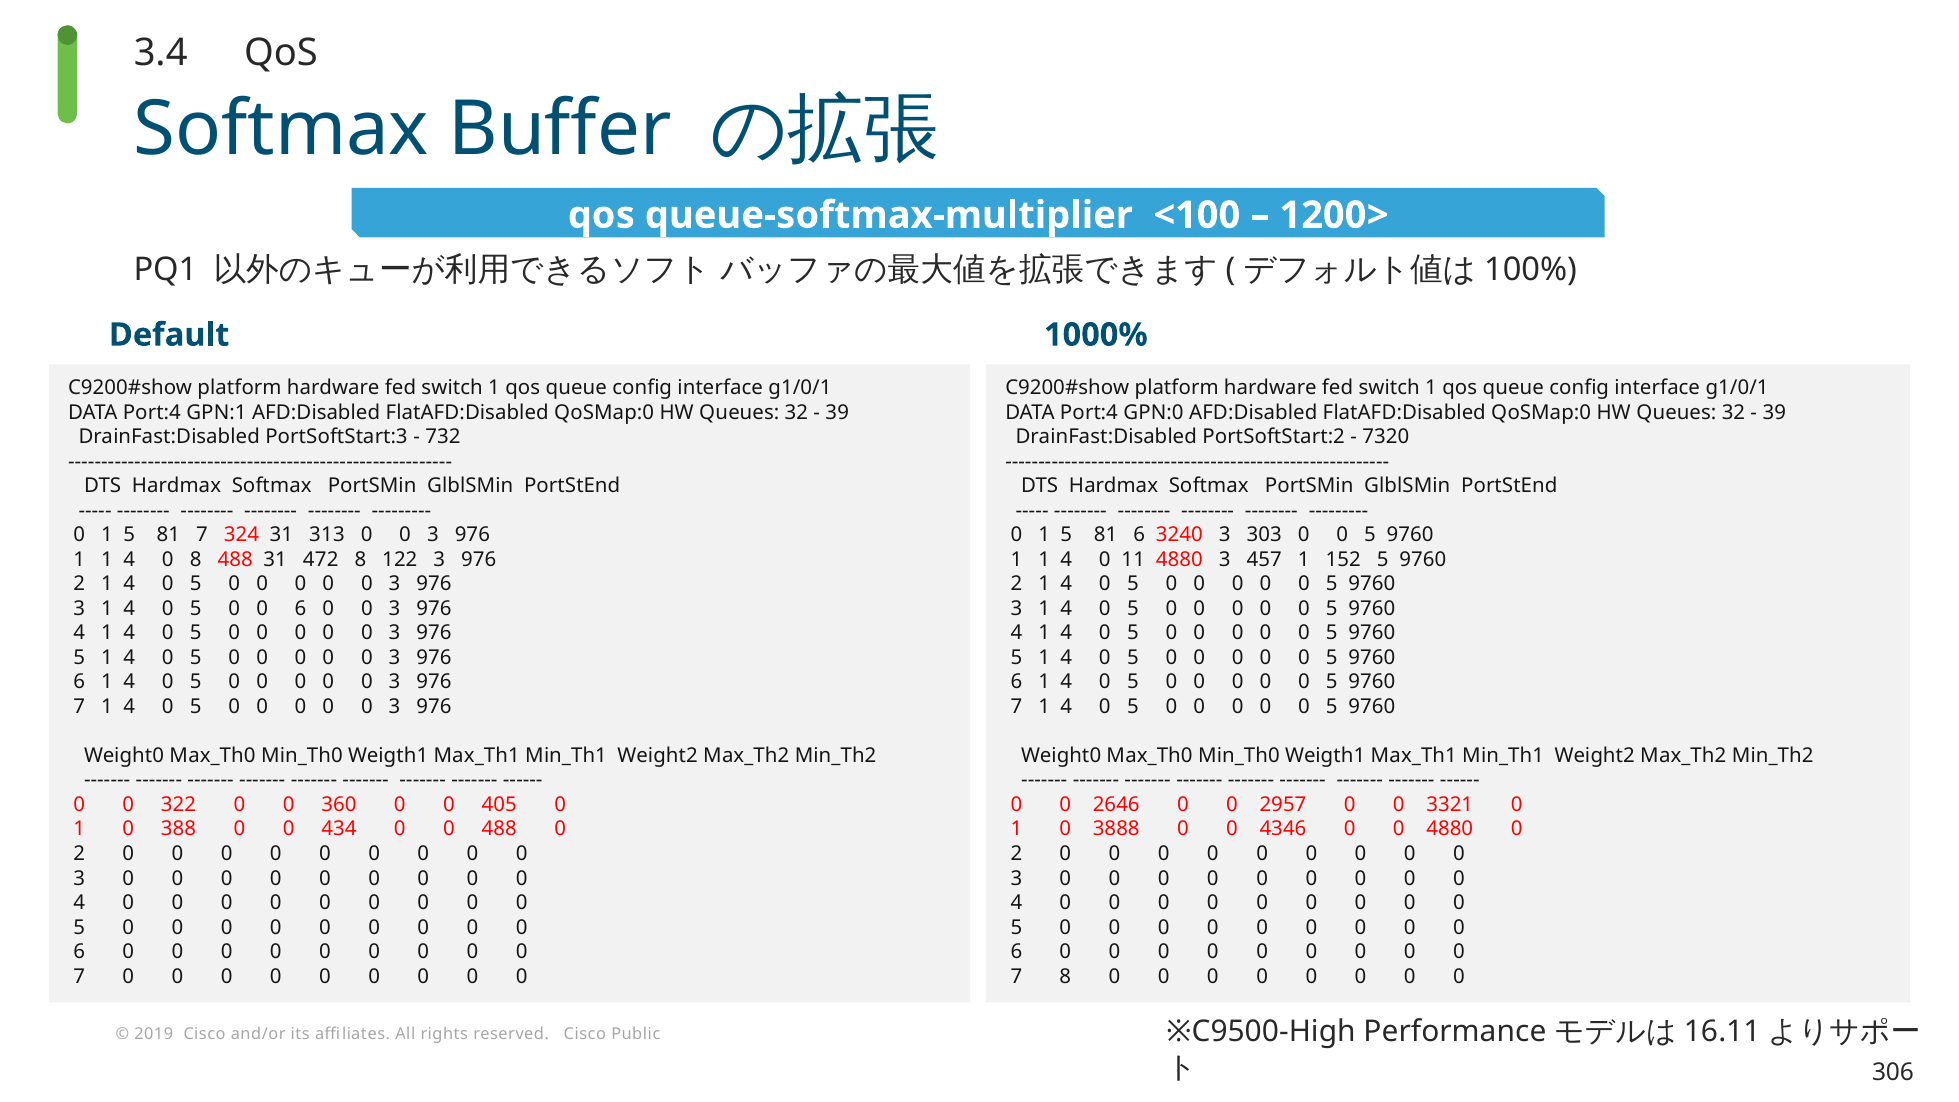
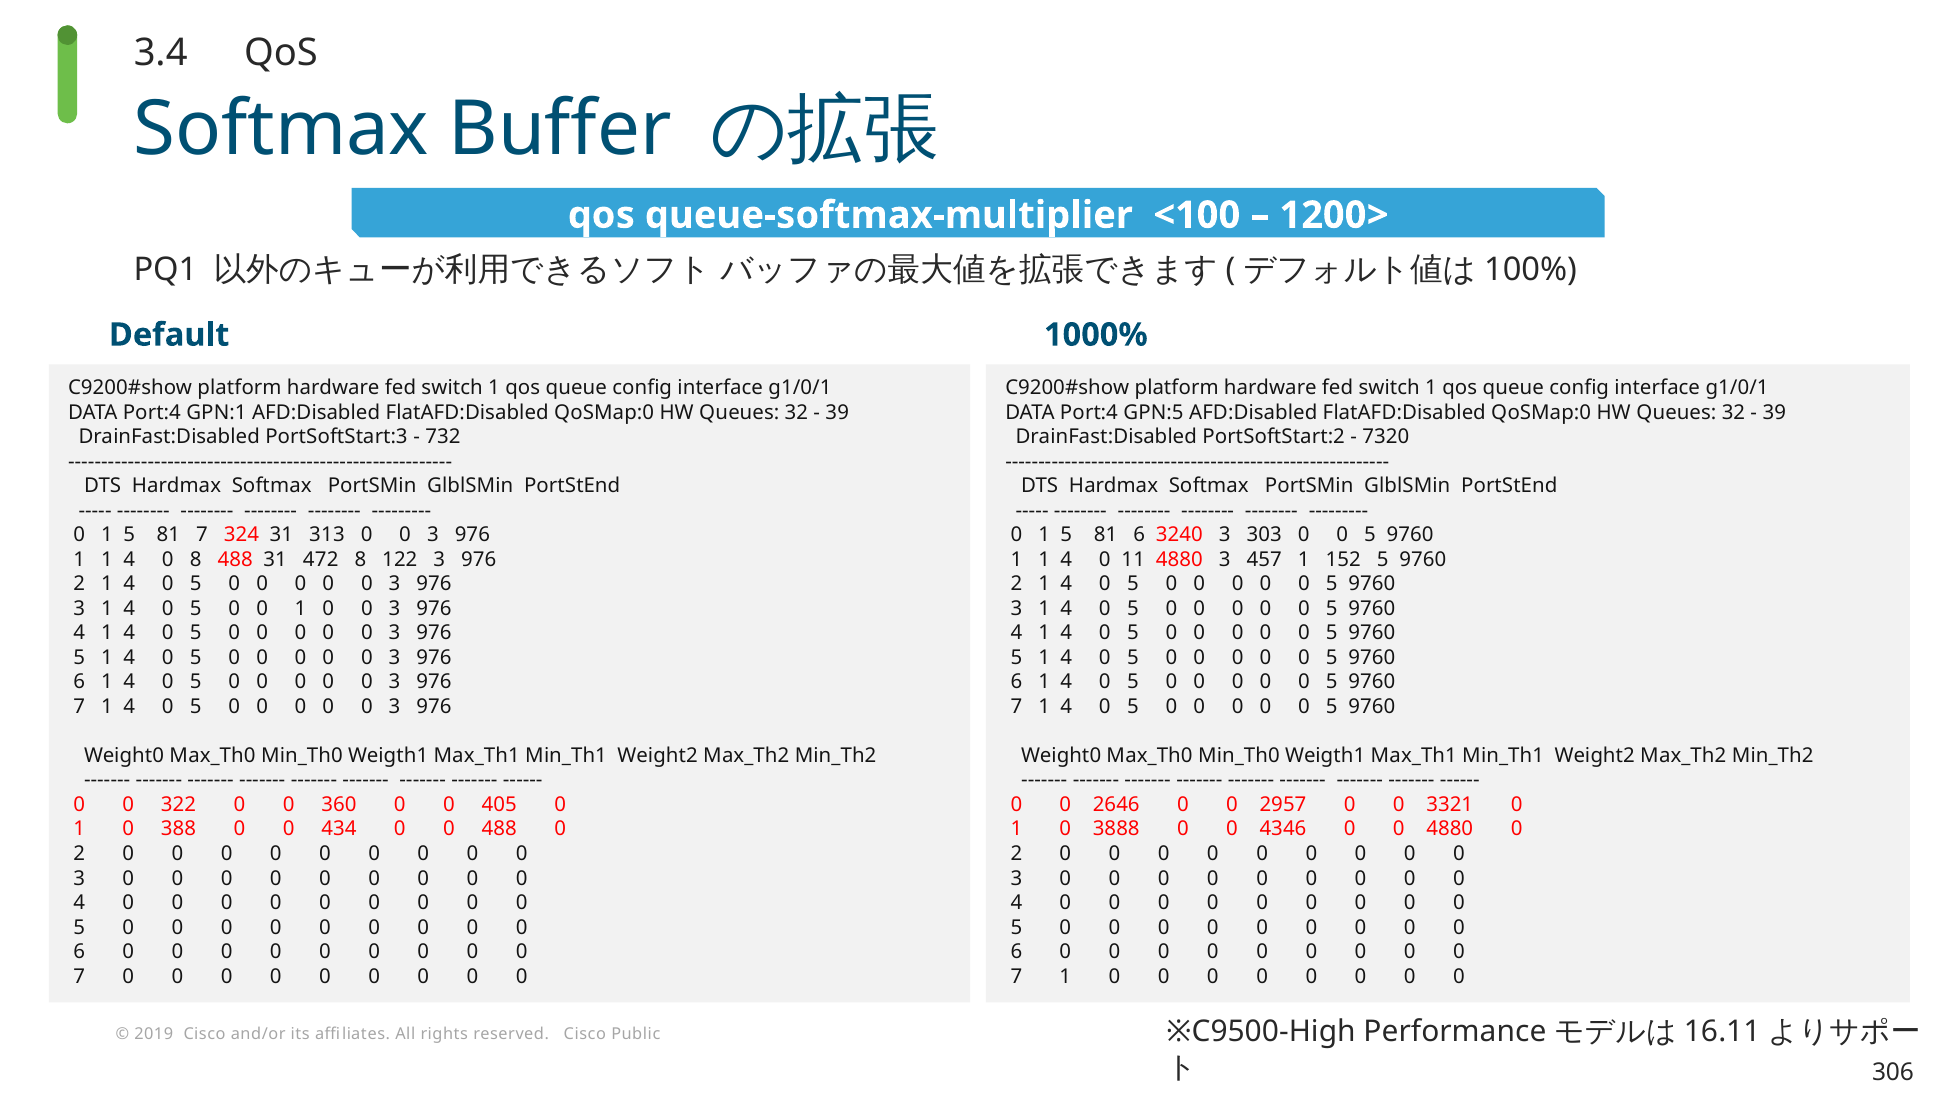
GPN:0: GPN:0 -> GPN:5 (1154, 412)
5 0 0 6: 6 -> 1 (301, 608)
8: 8 -> 1 (1065, 976)
